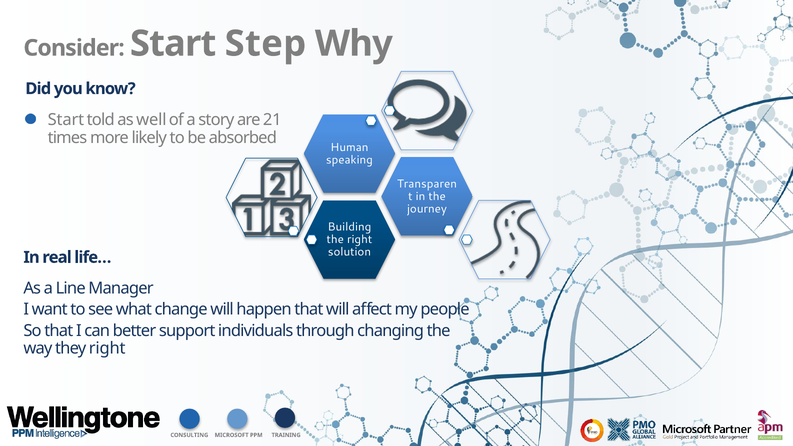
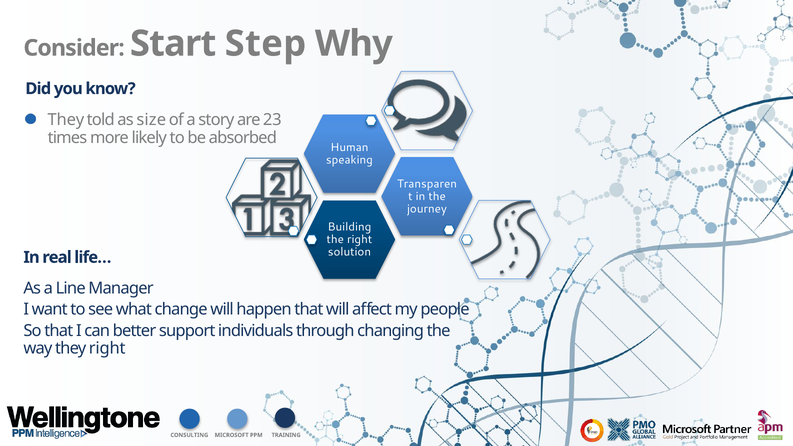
Start: Start -> They (66, 120)
well: well -> size (151, 120)
21: 21 -> 23 (272, 120)
